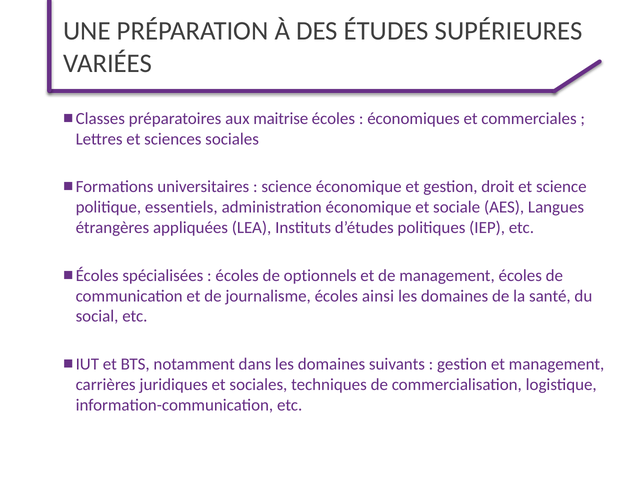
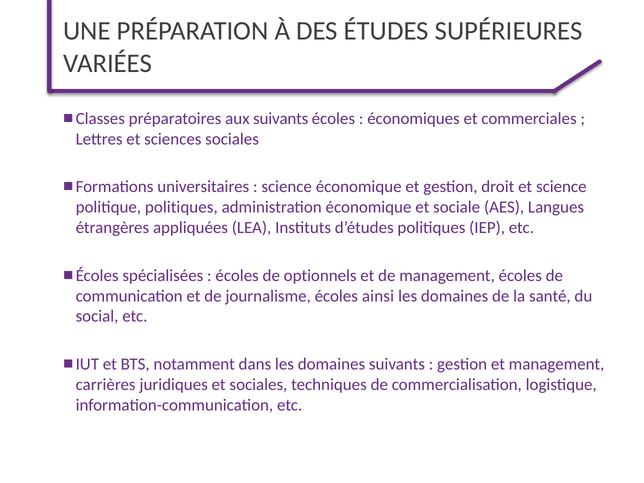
aux maitrise: maitrise -> suivants (281, 119)
politique essentiels: essentiels -> politiques (181, 207)
